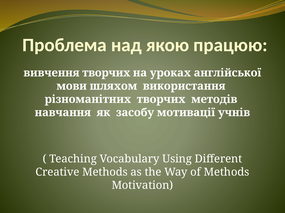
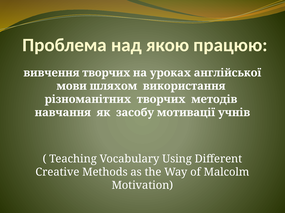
of Methods: Methods -> Malcolm (227, 173)
